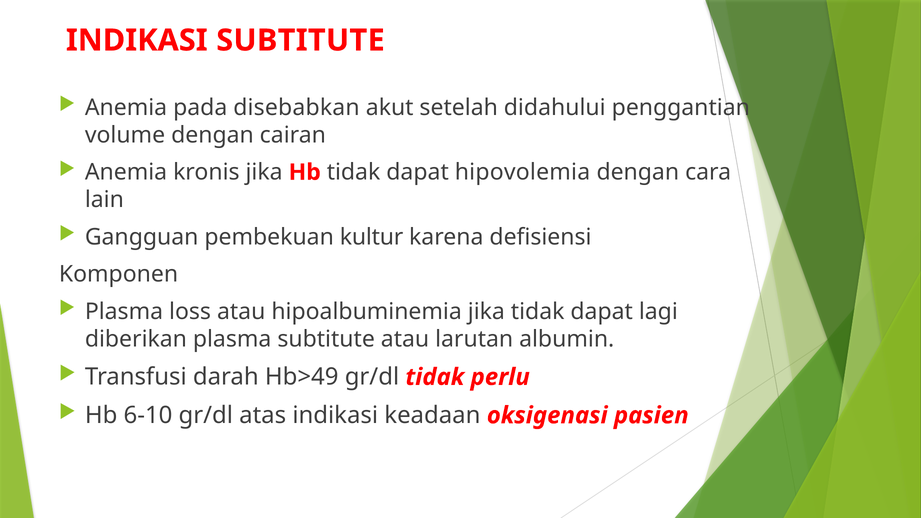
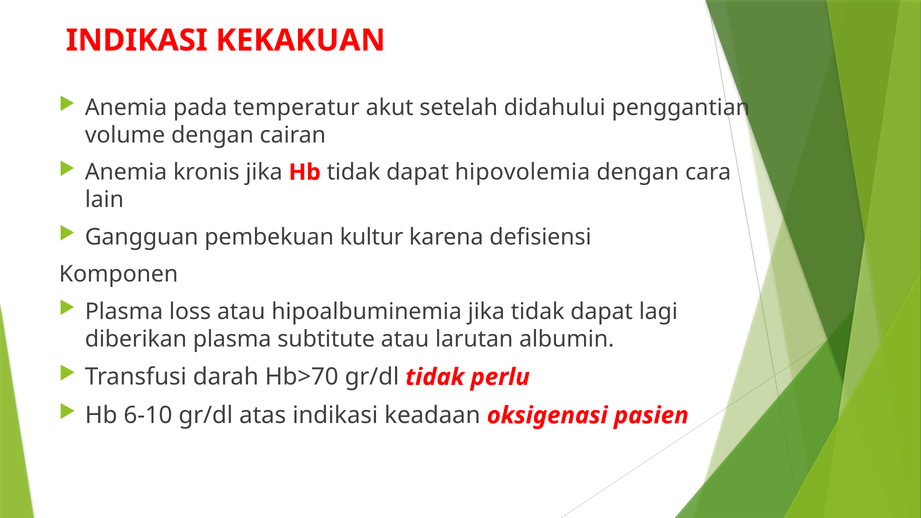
INDIKASI SUBTITUTE: SUBTITUTE -> KEKAKUAN (301, 40)
disebabkan: disebabkan -> temperatur (296, 107)
Hb>49: Hb>49 -> Hb>70 (302, 377)
